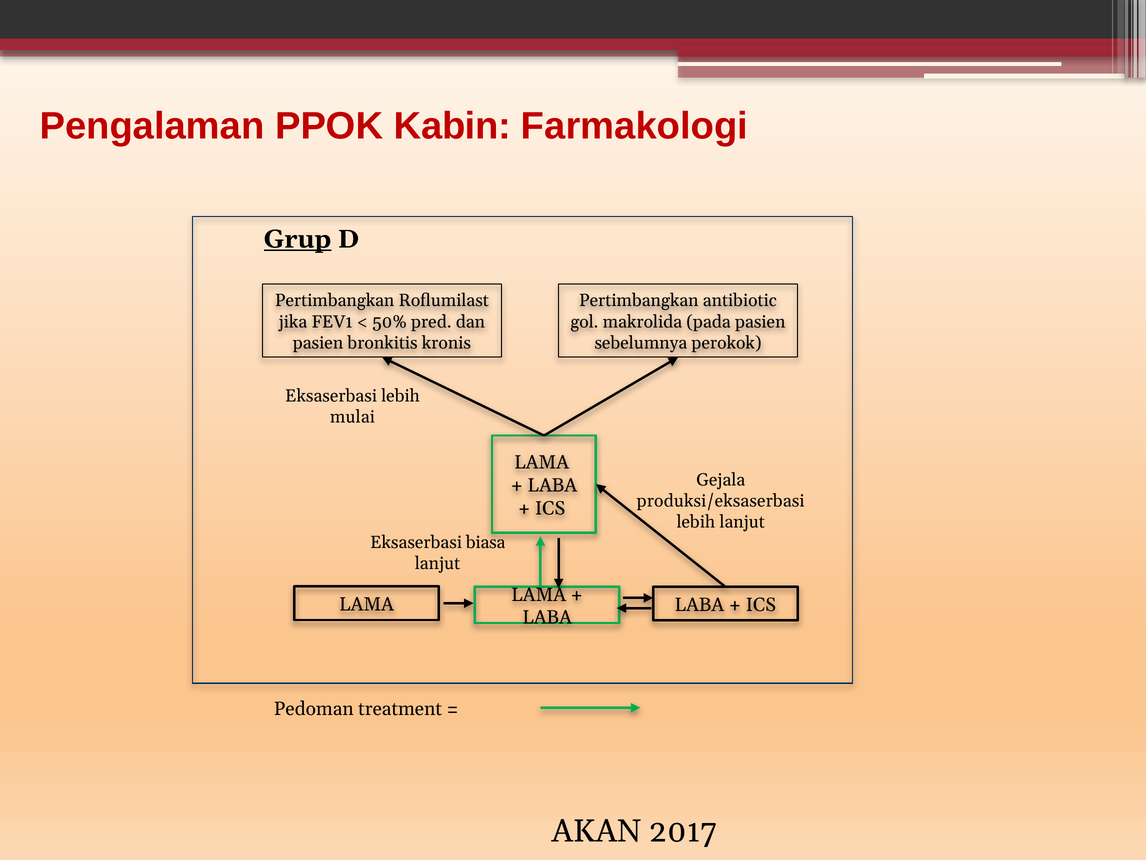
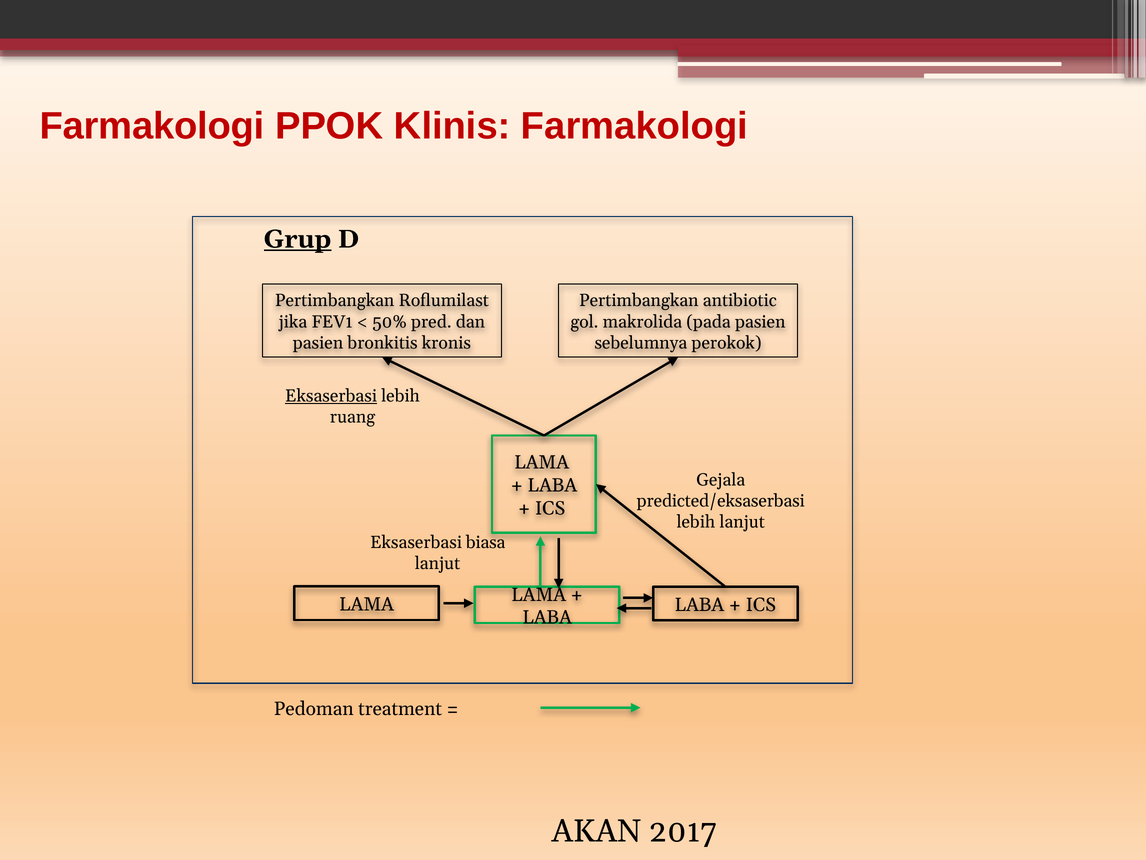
Pengalaman: Pengalaman -> Farmakologi (152, 126)
Kabin: Kabin -> Klinis (452, 126)
Eksaserbasi underline: none -> present (331, 396)
mulai: mulai -> ruang (353, 417)
produksi/eksaserbasi: produksi/eksaserbasi -> predicted/eksaserbasi (721, 501)
